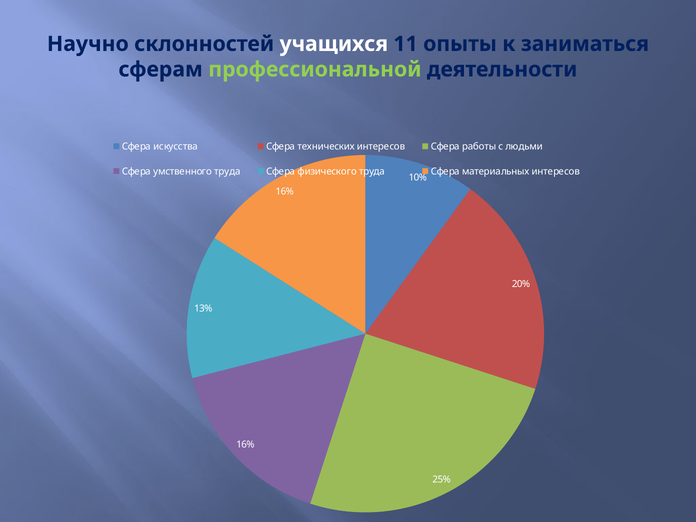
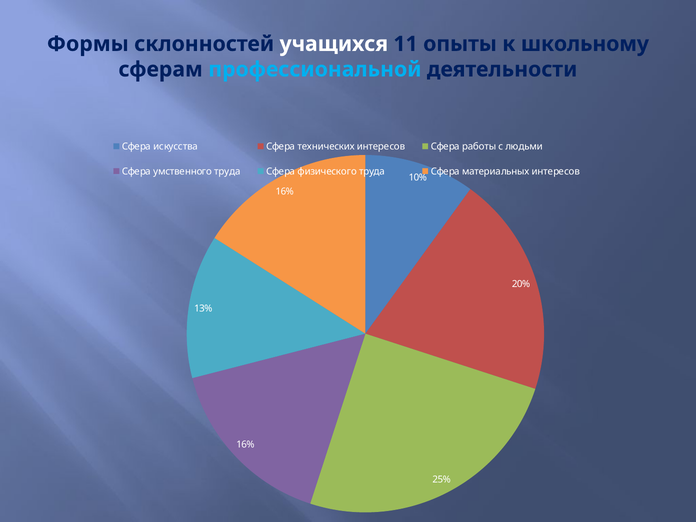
Научно: Научно -> Формы (88, 44)
заниматься: заниматься -> школьному (585, 44)
профессиональной colour: light green -> light blue (315, 69)
